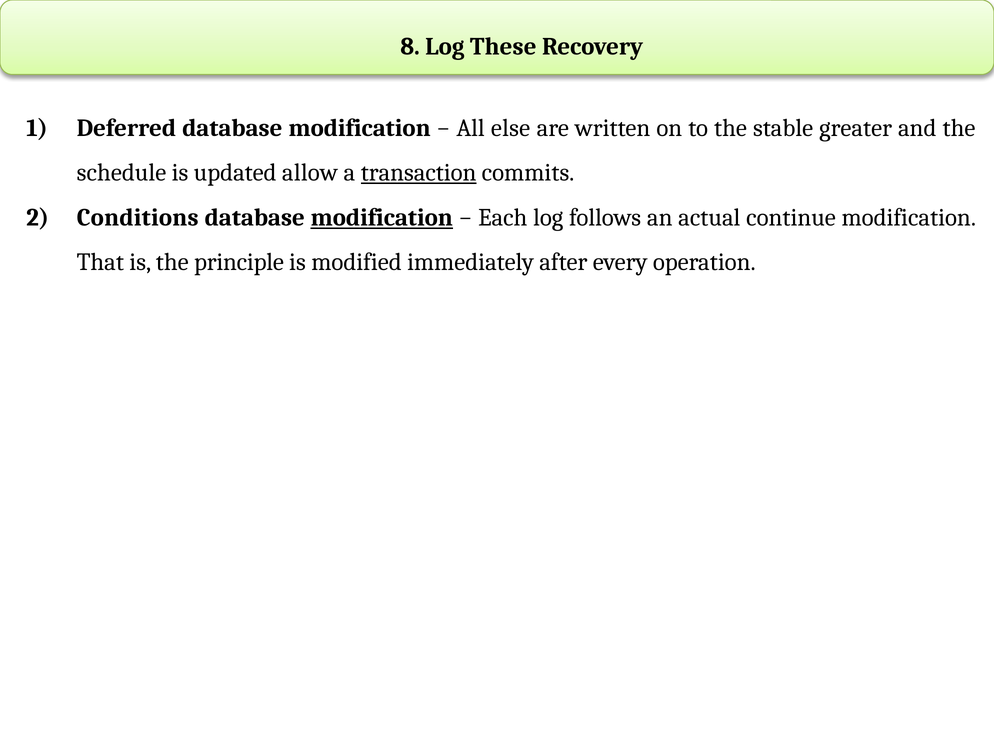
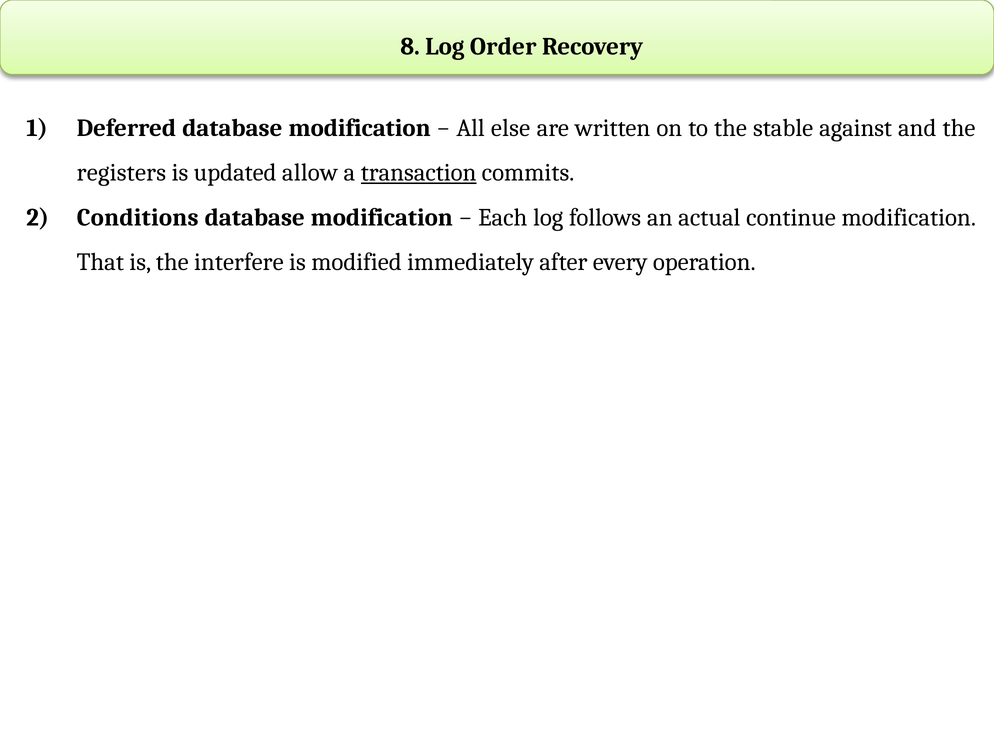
These: These -> Order (503, 46)
greater: greater -> against (856, 128)
schedule: schedule -> registers (121, 173)
modification underline: present -> none (382, 218)
principle: principle -> interfere (239, 262)
